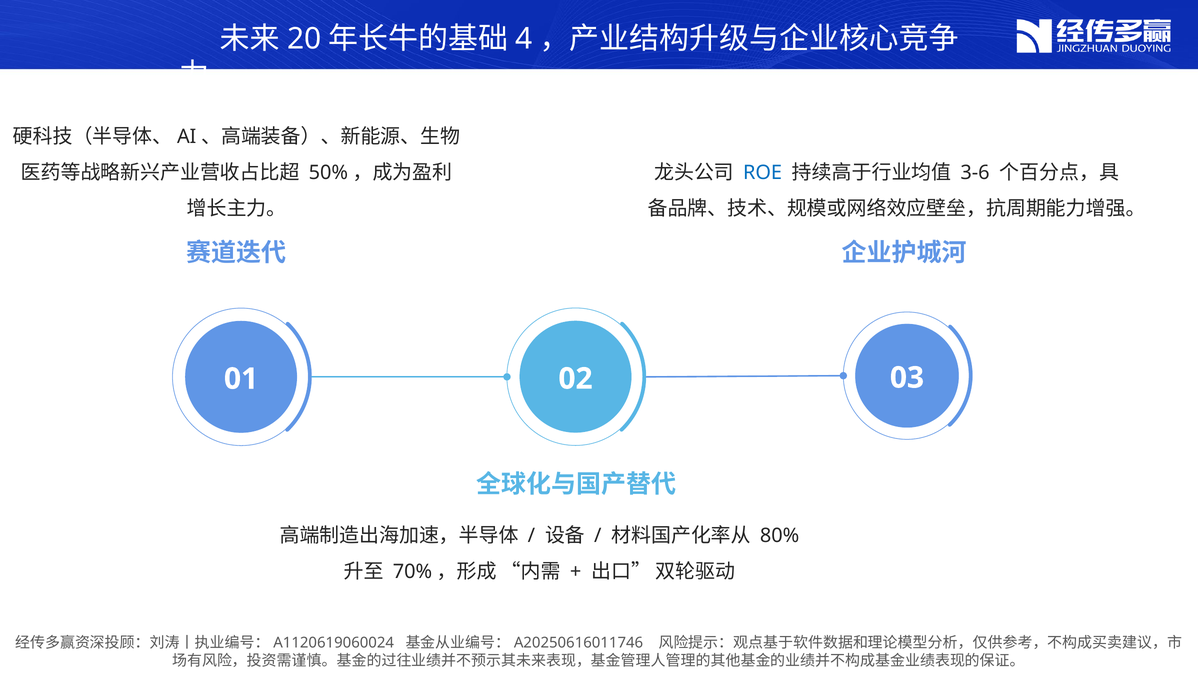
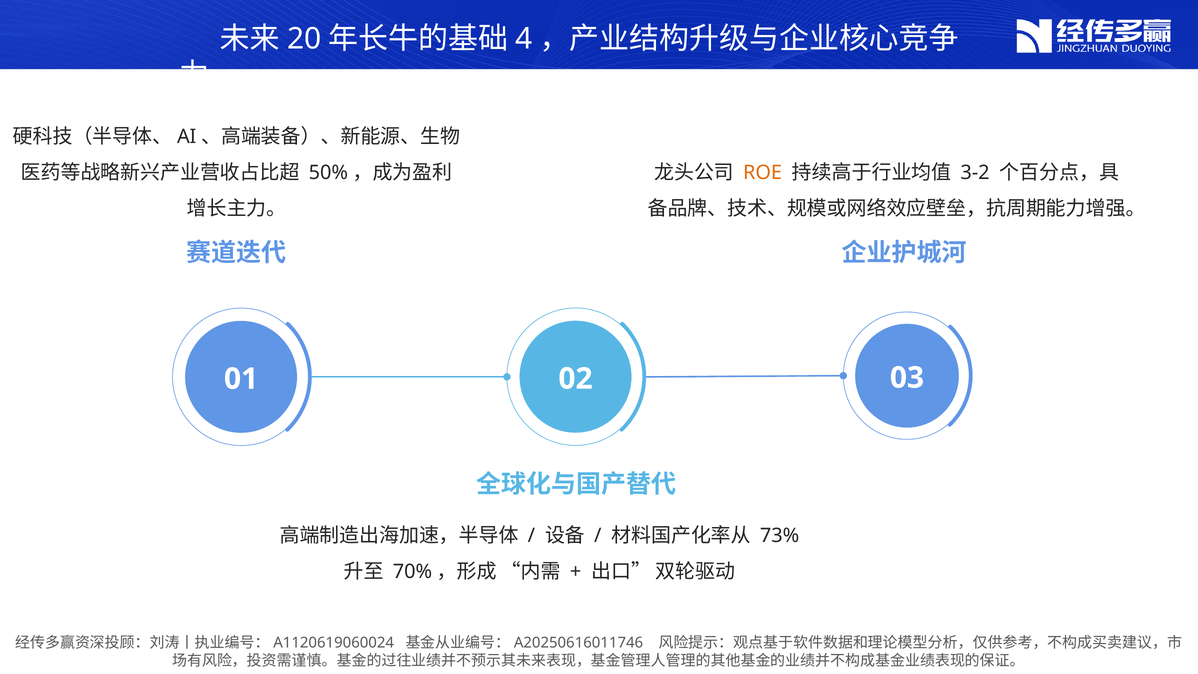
ROE colour: blue -> orange (763, 173)
3-6: 3-6 -> 3-2 (975, 173)
80%: 80% -> 73% (780, 536)
